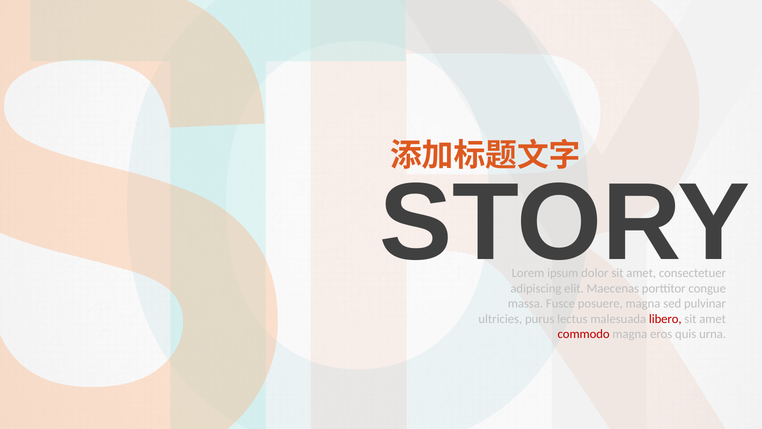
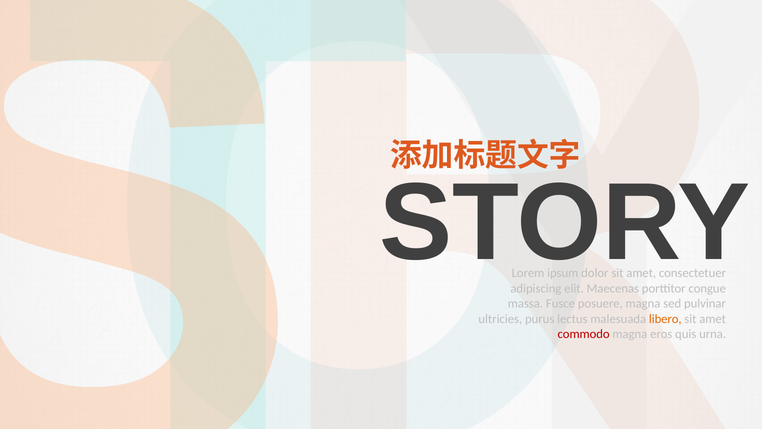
libero colour: red -> orange (665, 319)
